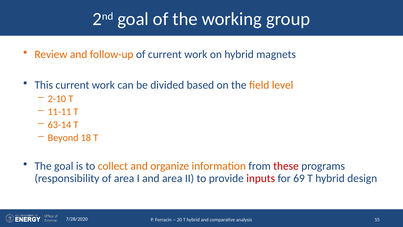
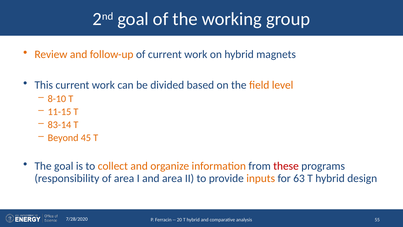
2-10: 2-10 -> 8-10 (57, 99)
11-11: 11-11 -> 11-15 (59, 112)
63-14: 63-14 -> 83-14 (59, 125)
18: 18 -> 45 (86, 138)
inputs colour: red -> orange (261, 178)
69: 69 -> 63 (299, 178)
